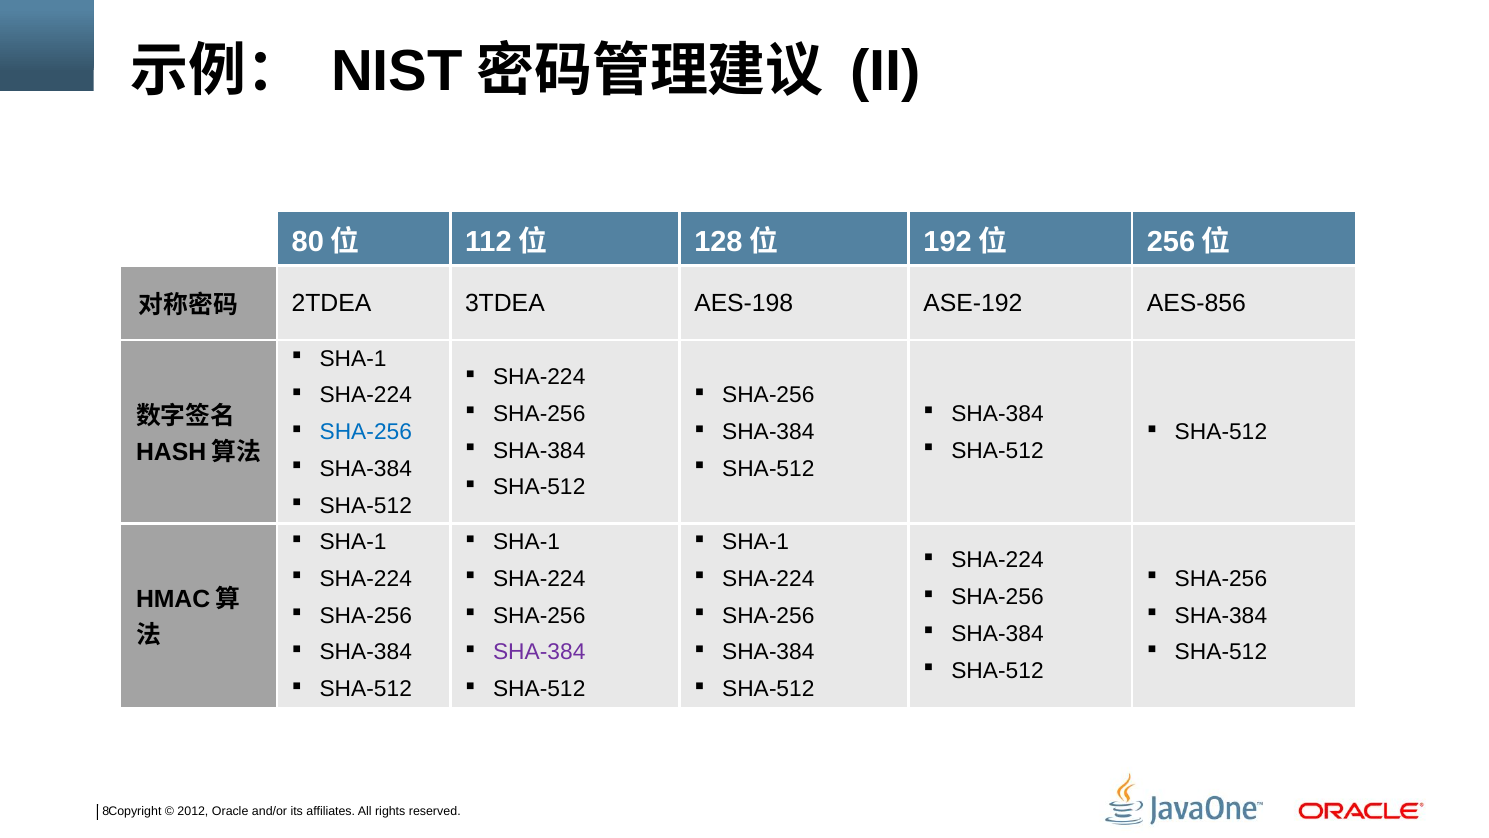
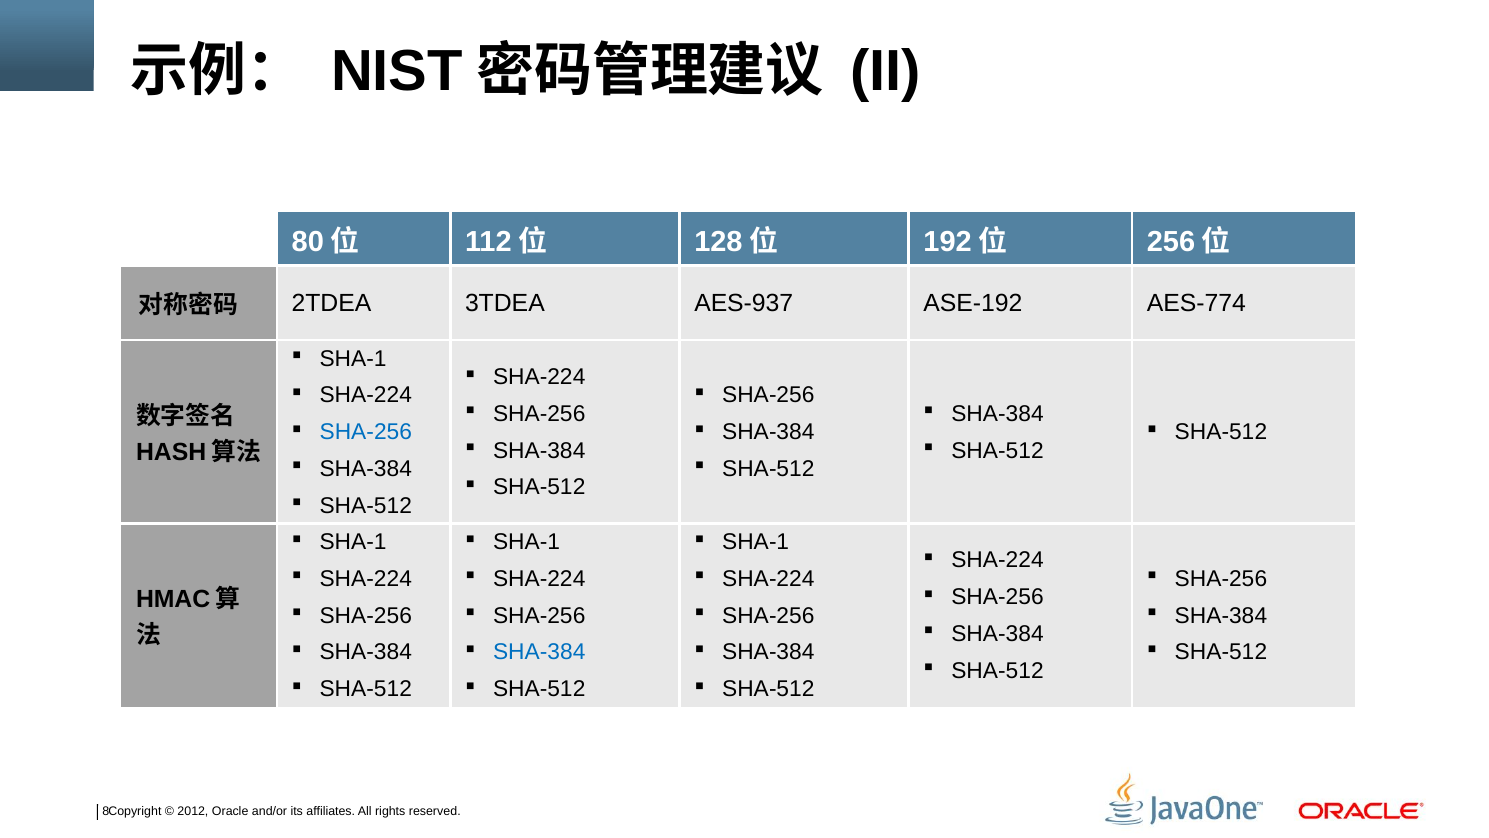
AES-198: AES-198 -> AES-937 (744, 303)
AES-856: AES-856 -> AES-774 (1196, 303)
SHA-384 colour: purple -> blue (539, 652)
